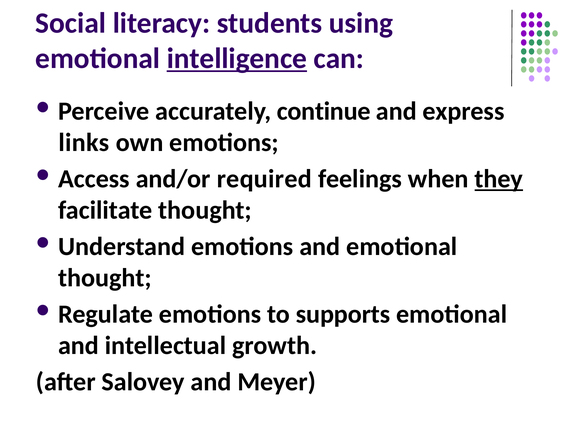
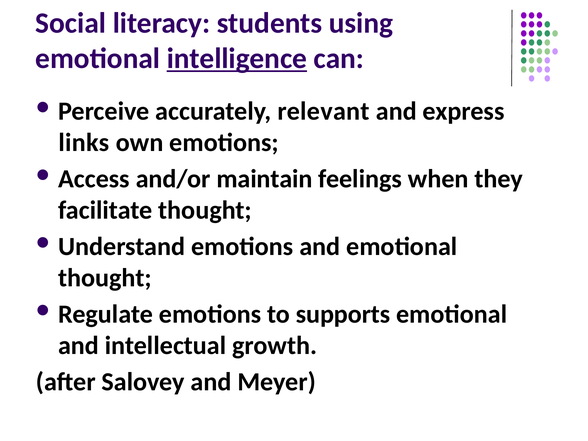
continue: continue -> relevant (323, 111)
required: required -> maintain (264, 179)
they underline: present -> none (499, 179)
